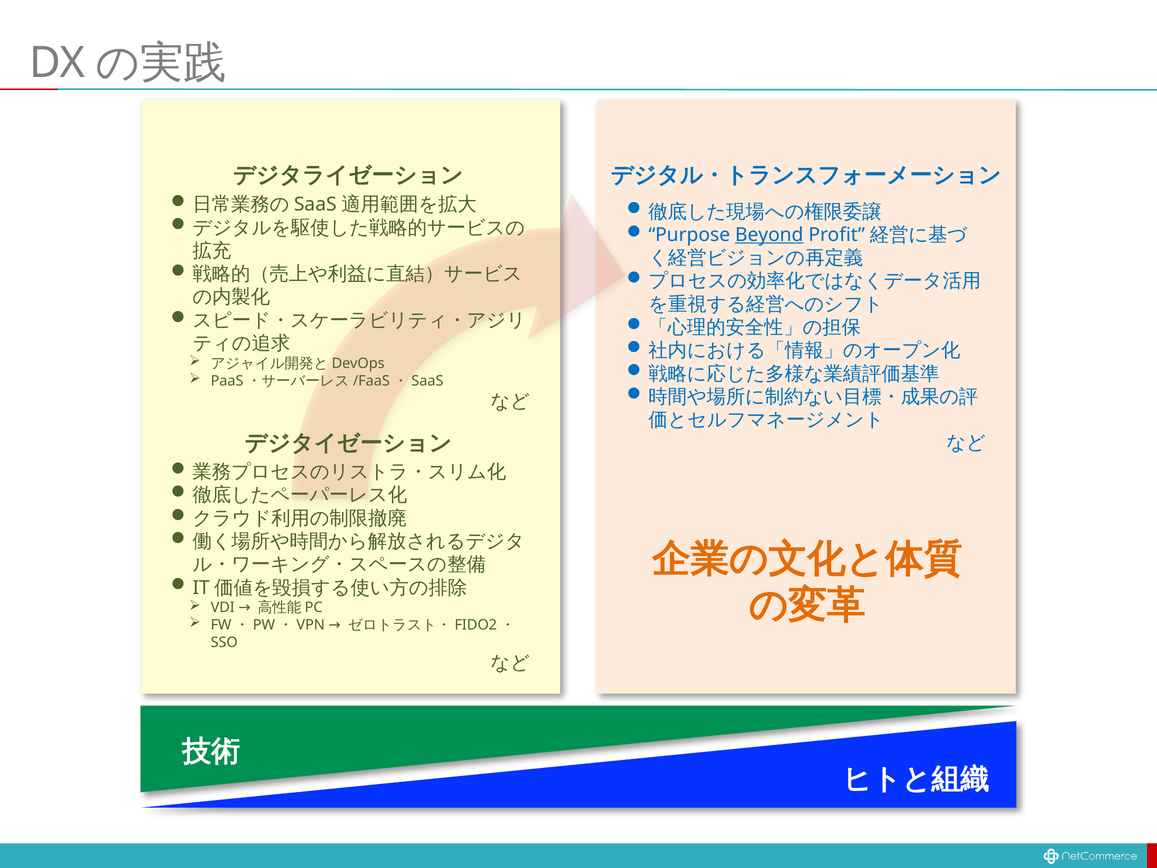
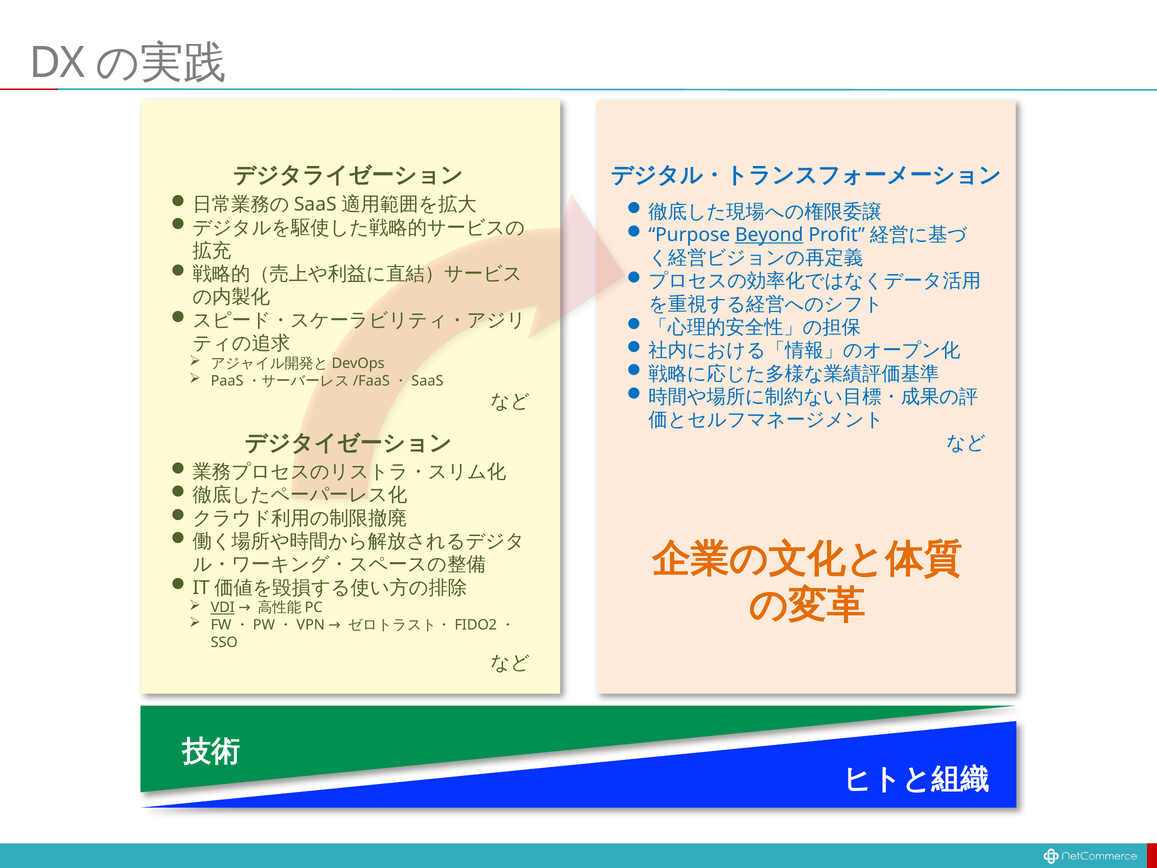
VDI underline: none -> present (223, 607)
